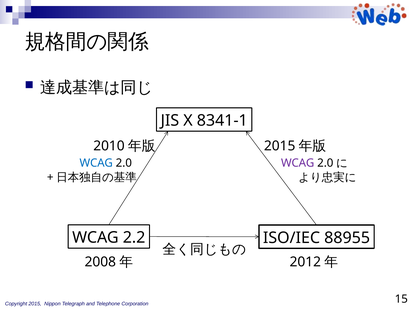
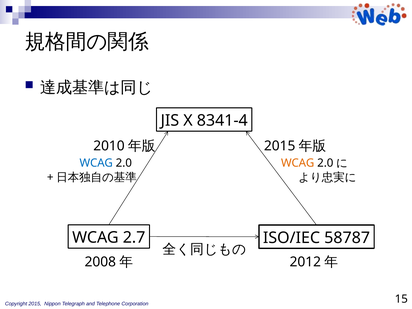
8341-1: 8341-1 -> 8341-4 (222, 121)
WCAG colour: purple -> orange (298, 163)
2.2: 2.2 -> 2.7 (134, 238)
88955: 88955 -> 58787 (347, 238)
